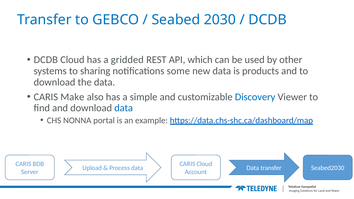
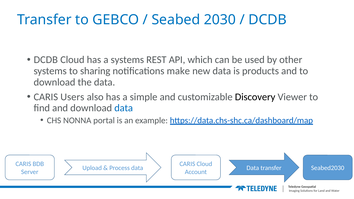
a gridded: gridded -> systems (127, 60)
some: some -> make (178, 71)
Make: Make -> Users (72, 97)
Discovery colour: blue -> black (255, 97)
